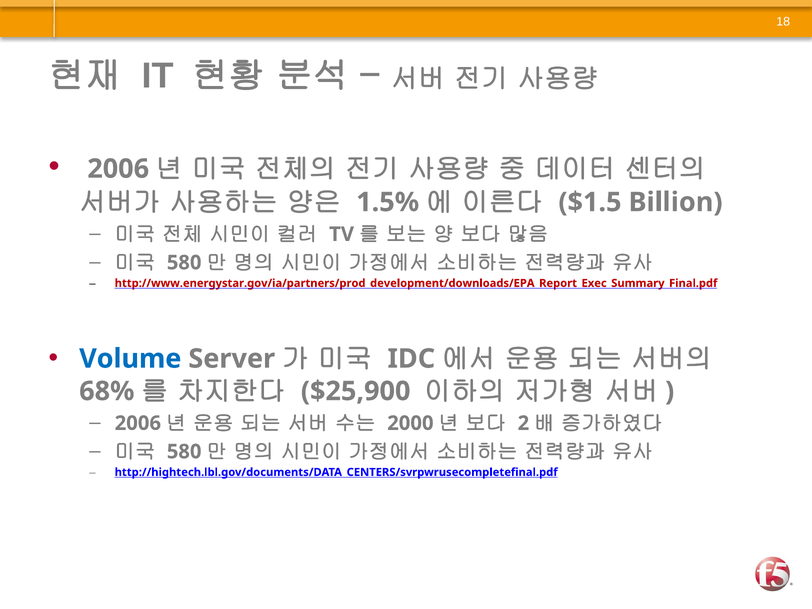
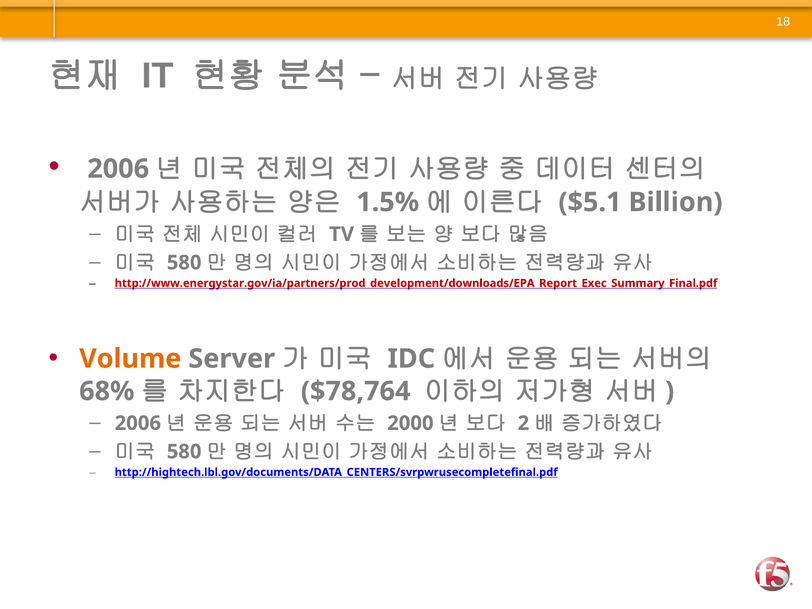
$1.5: $1.5 -> $5.1 (590, 202)
Volume colour: blue -> orange (130, 359)
$25,900: $25,900 -> $78,764 (356, 391)
